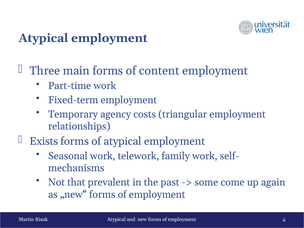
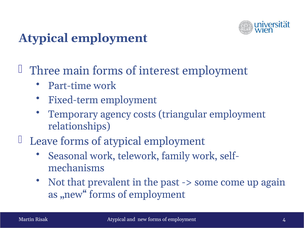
content: content -> interest (159, 71)
Exists: Exists -> Leave (44, 141)
